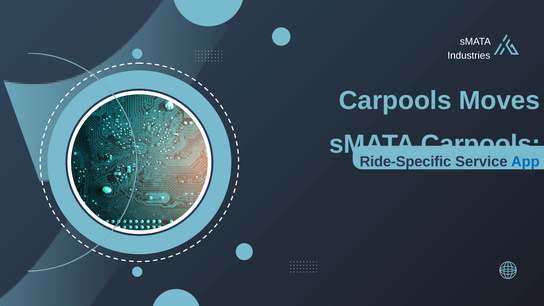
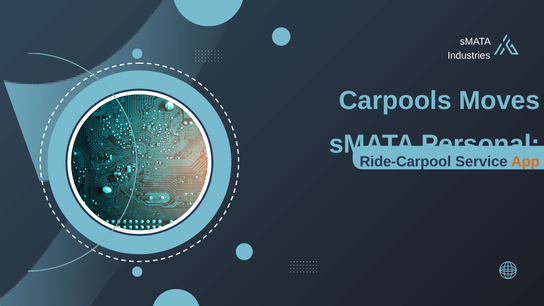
sMATA Carpools: Carpools -> Personal (481, 144)
Ride-Specific: Ride-Specific -> Ride-Carpool (405, 162)
App colour: blue -> orange (525, 162)
